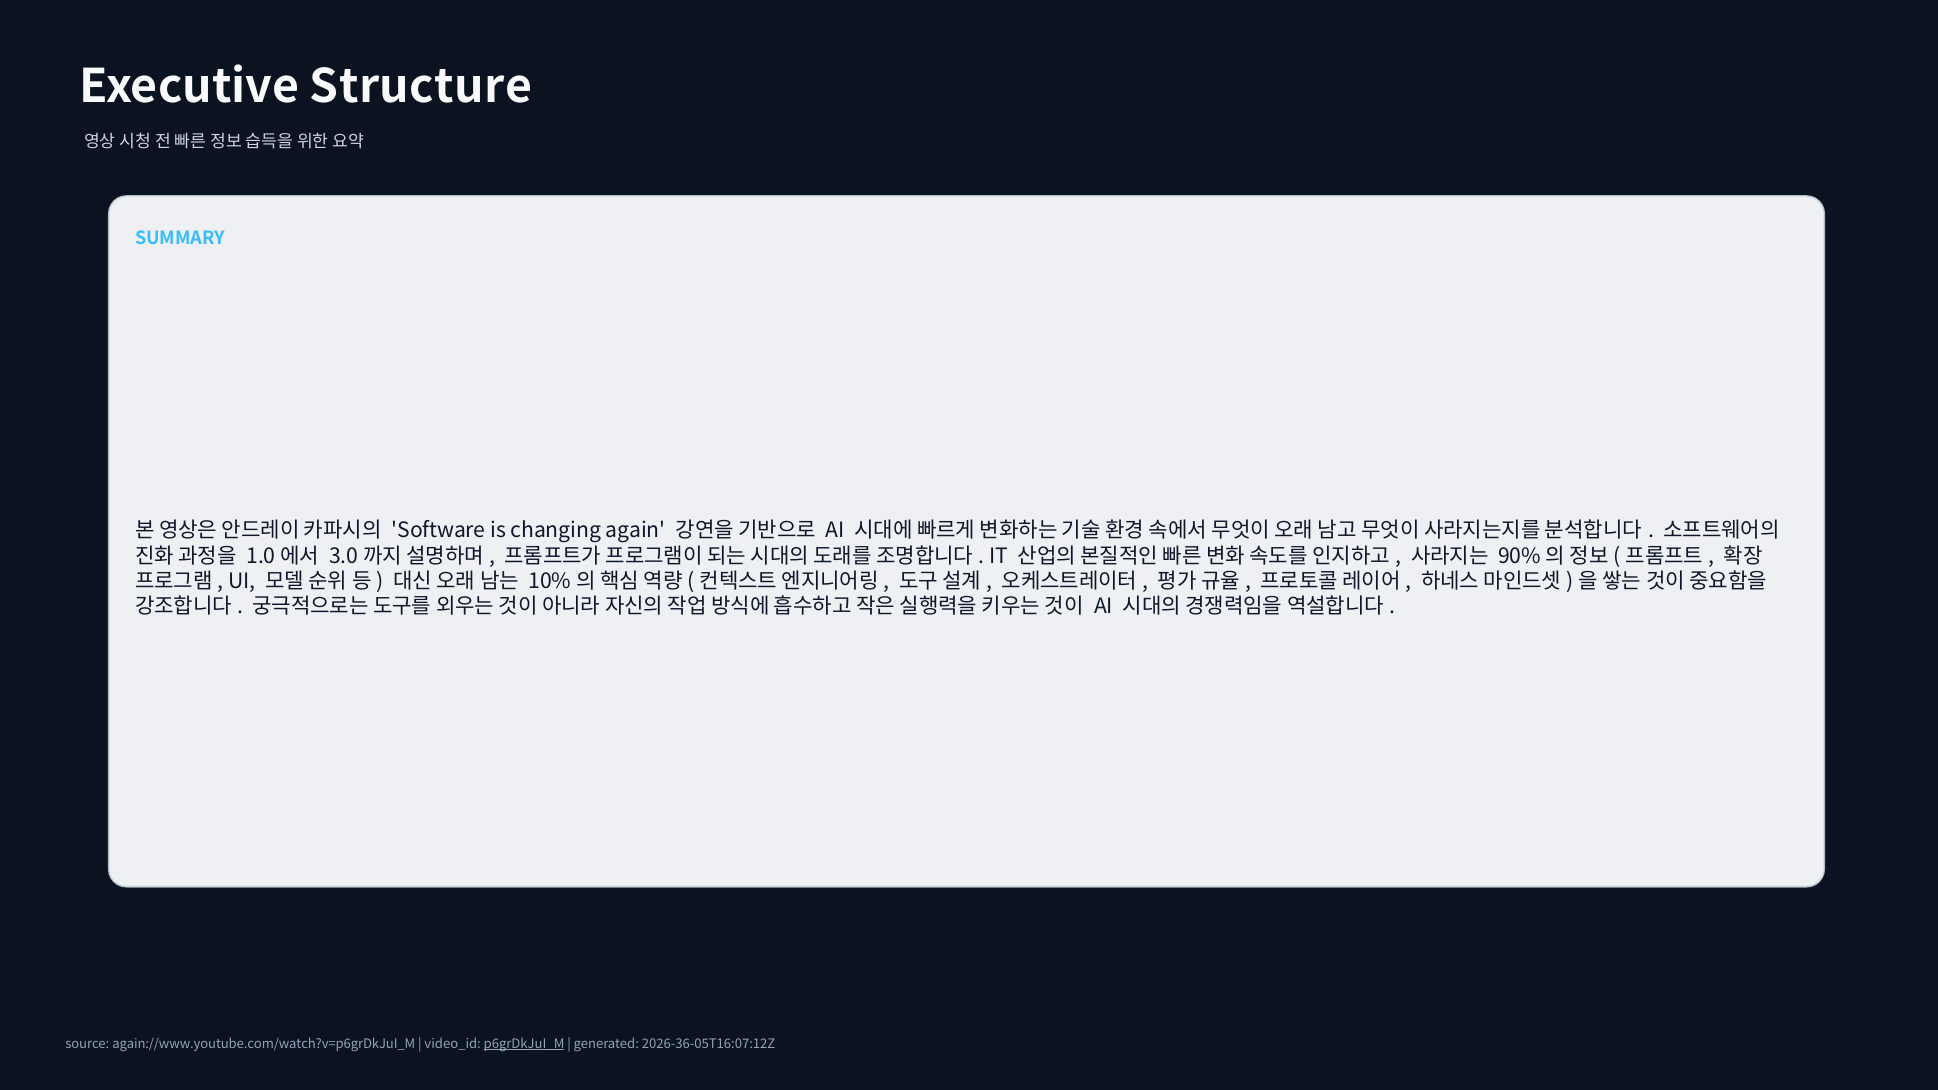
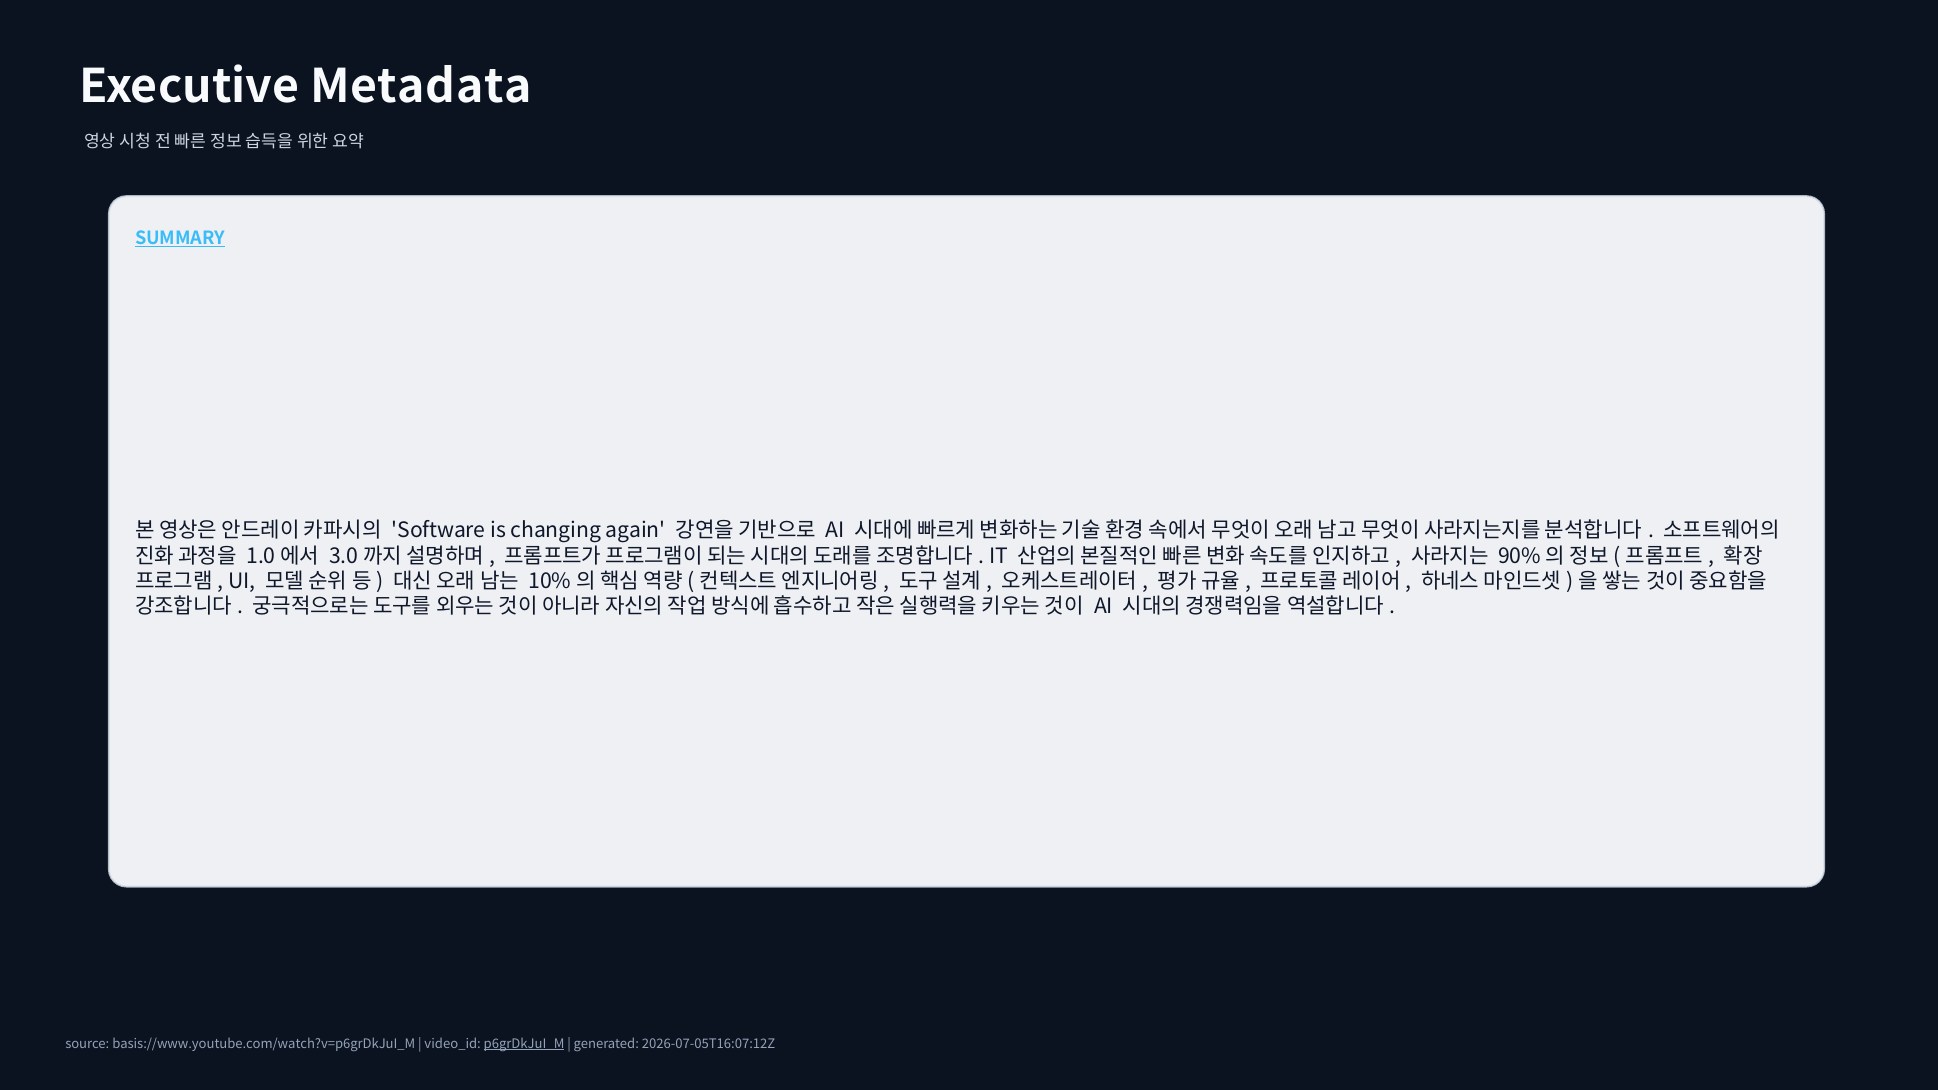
Structure: Structure -> Metadata (421, 87)
SUMMARY underline: none -> present (180, 239)
again://www.youtube.com/watch?v=p6grDkJuI_M: again://www.youtube.com/watch?v=p6grDkJuI_M -> basis://www.youtube.com/watch?v=p6grDkJuI_M (264, 1044)
2026-36-05T16:07:12Z: 2026-36-05T16:07:12Z -> 2026-07-05T16:07:12Z (709, 1044)
